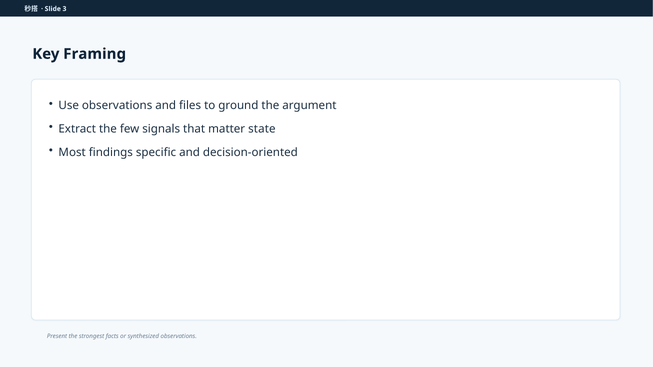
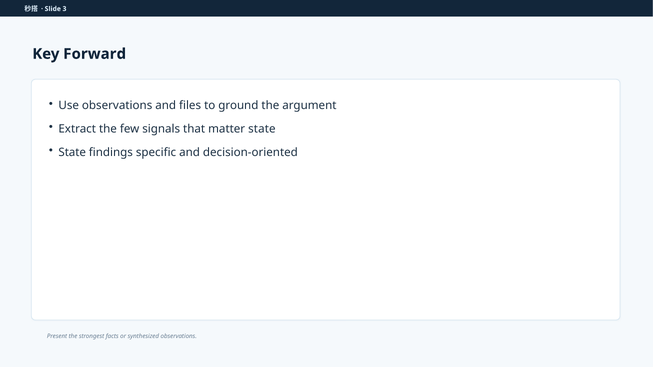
Framing: Framing -> Forward (95, 54)
Most: Most -> State (72, 152)
